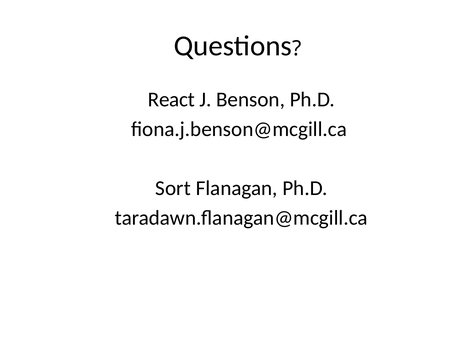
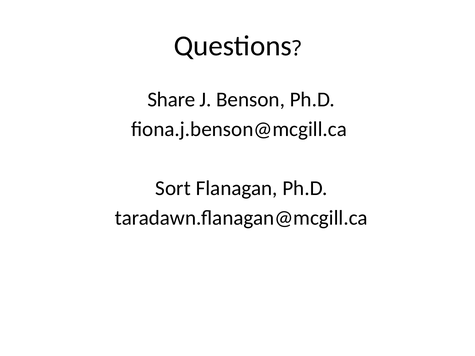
React: React -> Share (171, 100)
